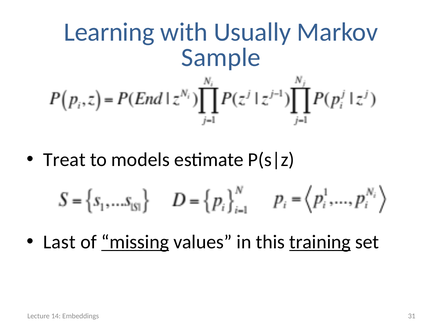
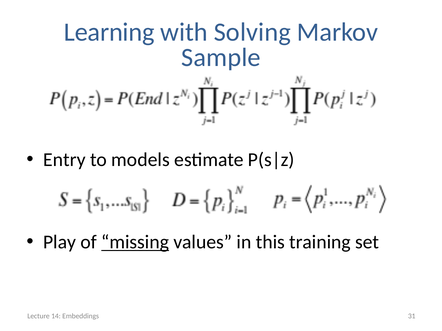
Usually: Usually -> Solving (252, 32)
Treat: Treat -> Entry (64, 160)
Last: Last -> Play (60, 242)
training underline: present -> none (320, 242)
